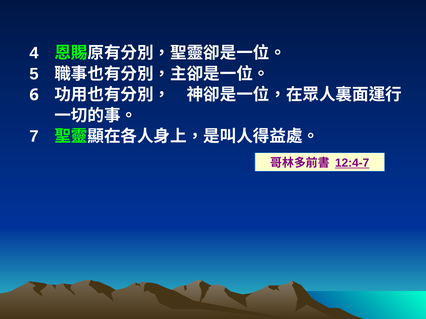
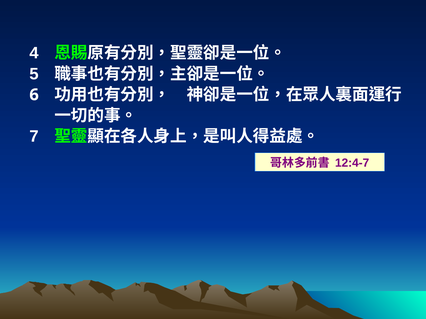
12:4-7 underline: present -> none (352, 163)
